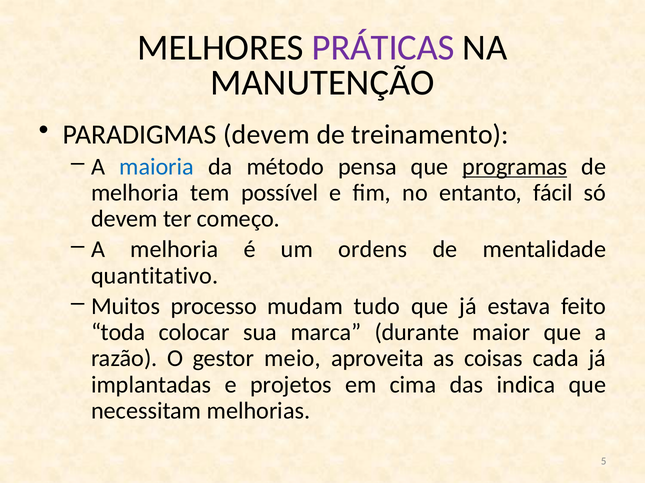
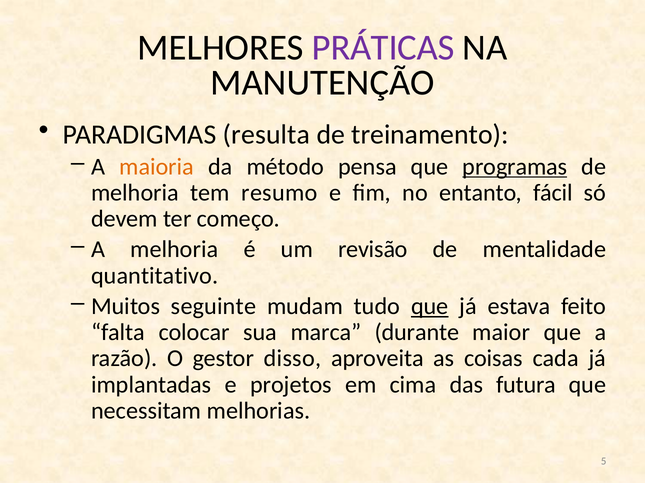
PARADIGMAS devem: devem -> resulta (266, 135)
maioria colour: blue -> orange (157, 167)
possível: possível -> resumo (279, 193)
ordens: ordens -> revisão (373, 250)
processo: processo -> seguinte (214, 307)
que underline: none -> present (430, 307)
toda: toda -> falta (118, 333)
meio: meio -> disso (292, 359)
indica: indica -> futura (526, 385)
